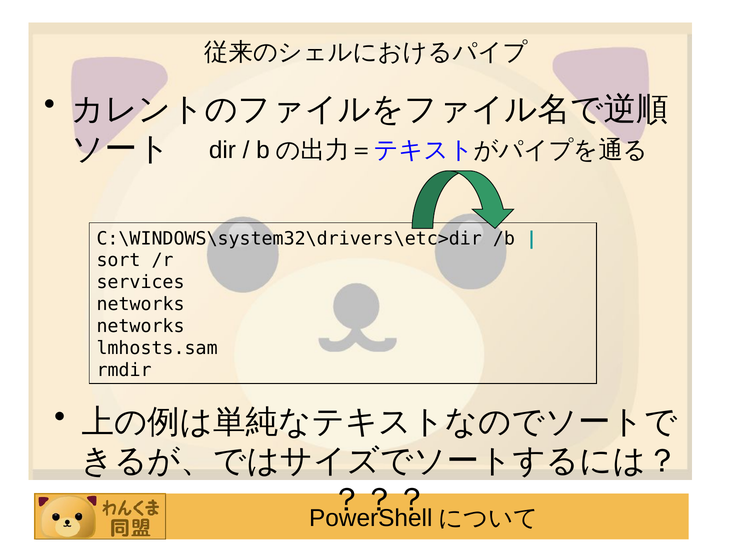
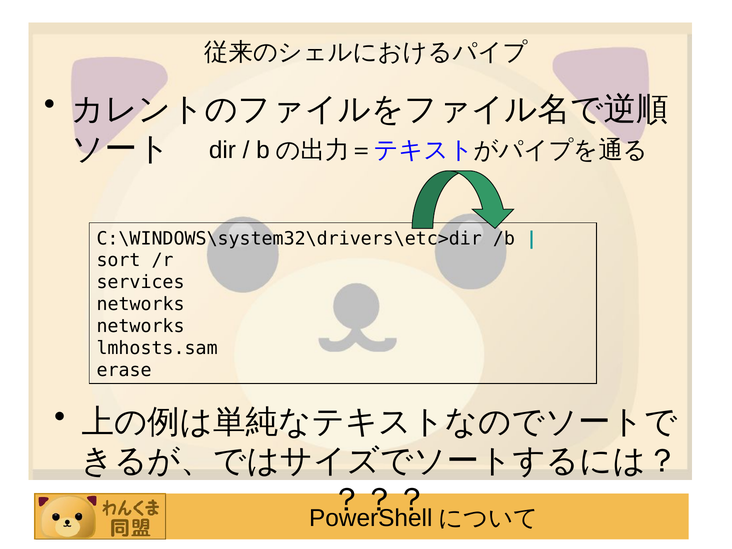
rmdir: rmdir -> erase (124, 370)
